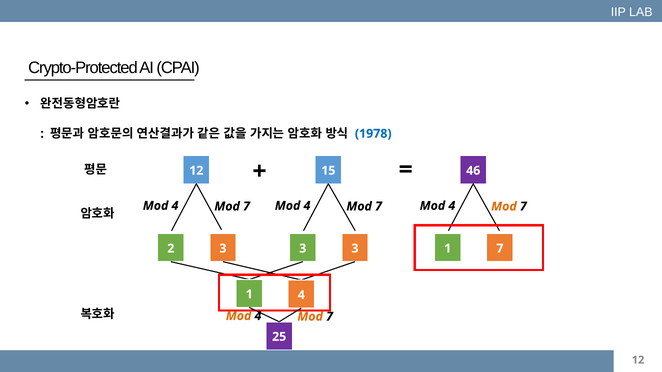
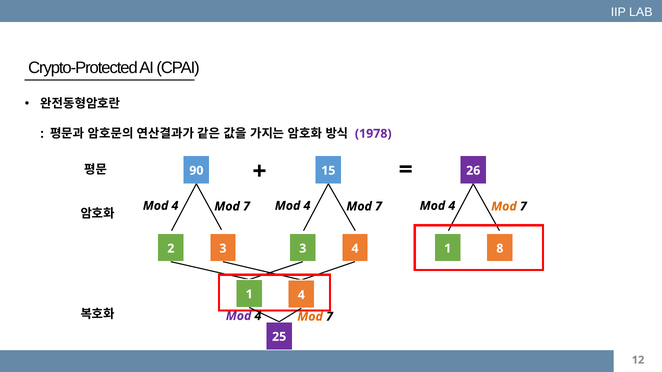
1978 colour: blue -> purple (373, 134)
12: 12 -> 90 (196, 171)
46: 46 -> 26 (473, 171)
3 3: 3 -> 4 (355, 249)
1 7: 7 -> 8 (500, 249)
Mod colour: orange -> purple (239, 316)
